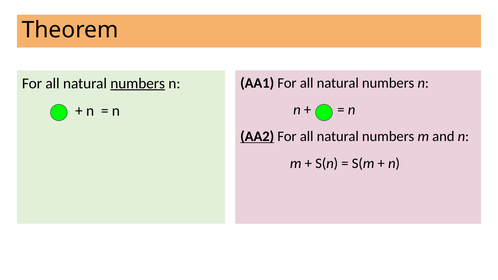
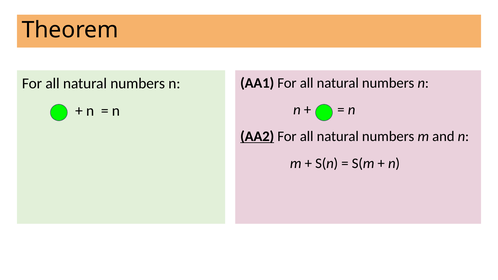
numbers underline: present -> none (138, 83)
